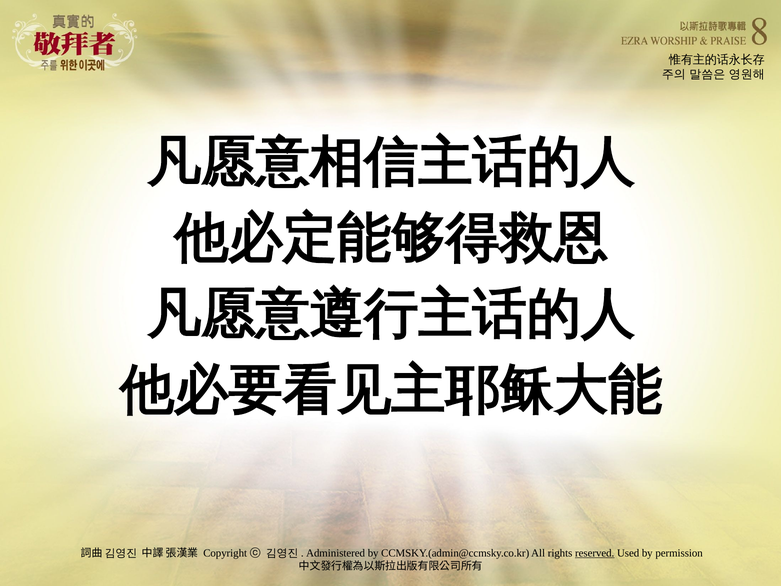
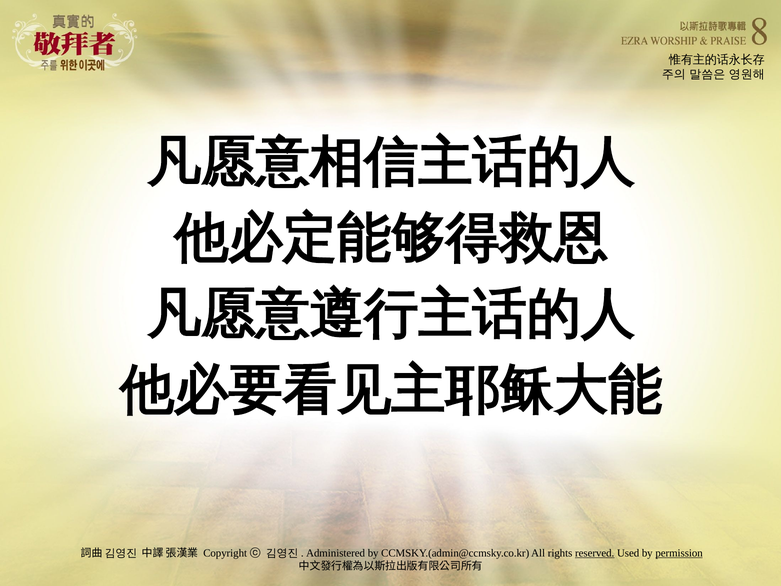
permission underline: none -> present (679, 553)
